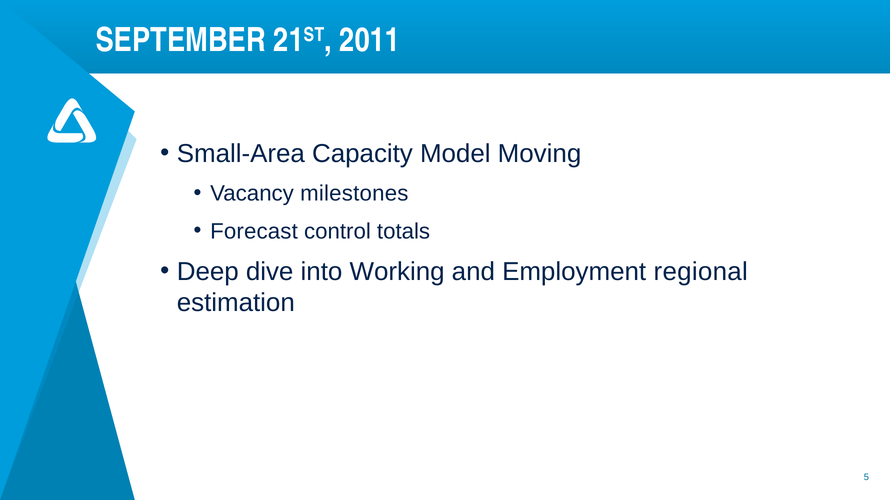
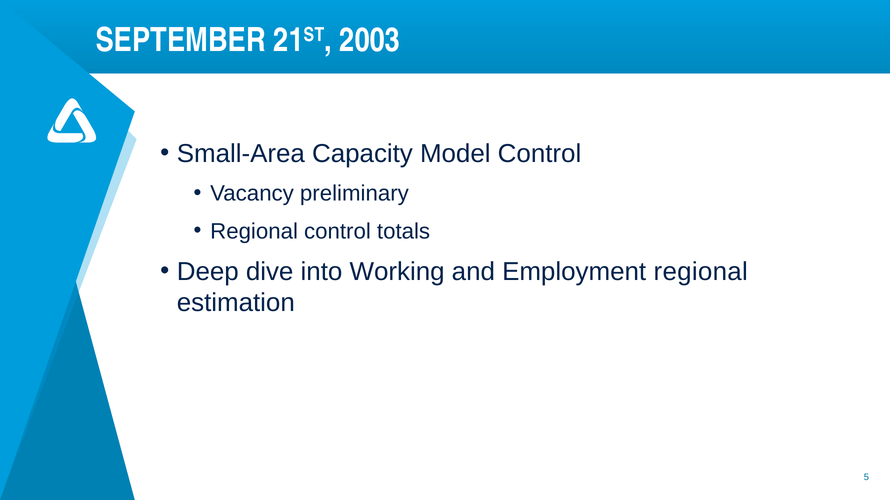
2011: 2011 -> 2003 (370, 40)
Model Moving: Moving -> Control (540, 154)
milestones: milestones -> preliminary (354, 194)
Forecast: Forecast -> Regional (254, 232)
